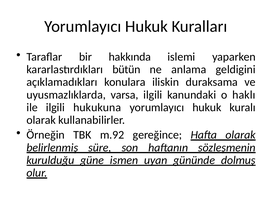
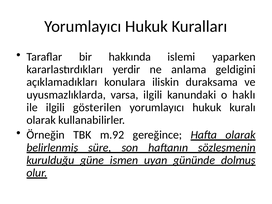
bütün: bütün -> yerdir (126, 69)
hukukuna: hukukuna -> gösterilen (97, 107)
